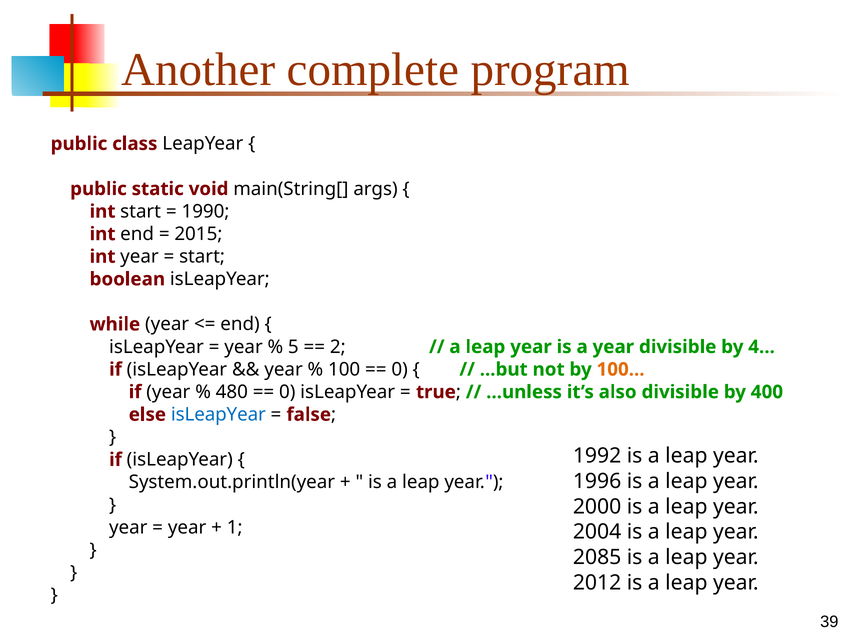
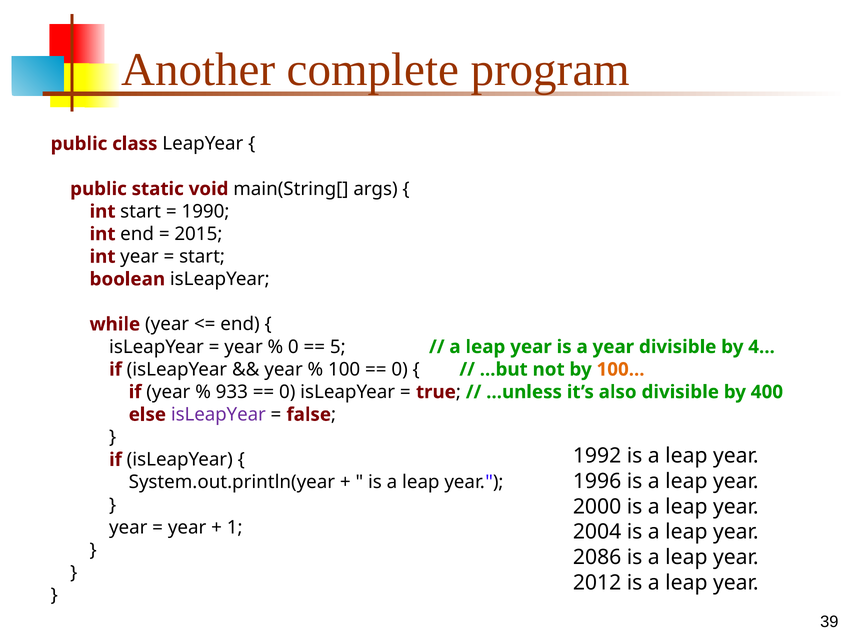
5: 5 -> 0 (293, 347)
2: 2 -> 5 (338, 347)
480: 480 -> 933 (232, 392)
isLeapYear colour: blue -> purple (218, 415)
2085: 2085 -> 2086 (597, 558)
